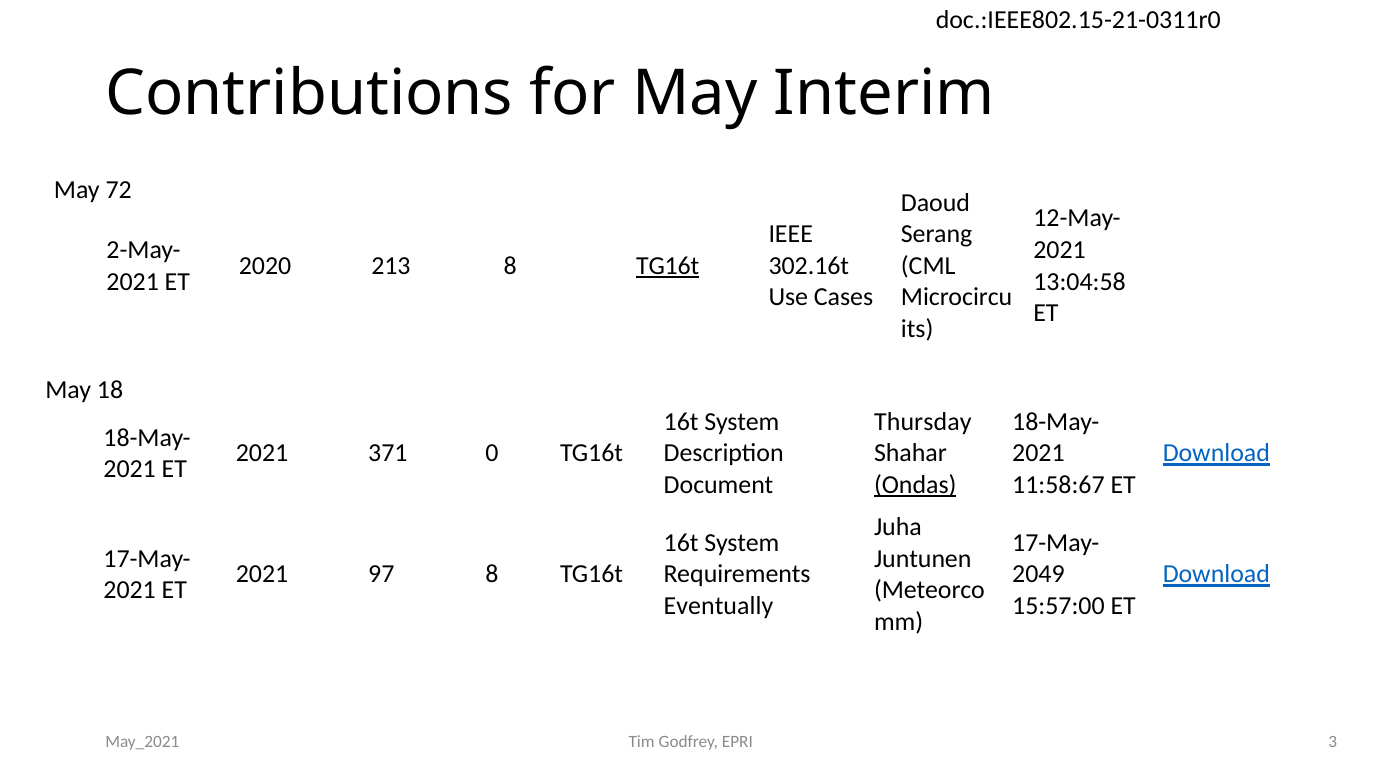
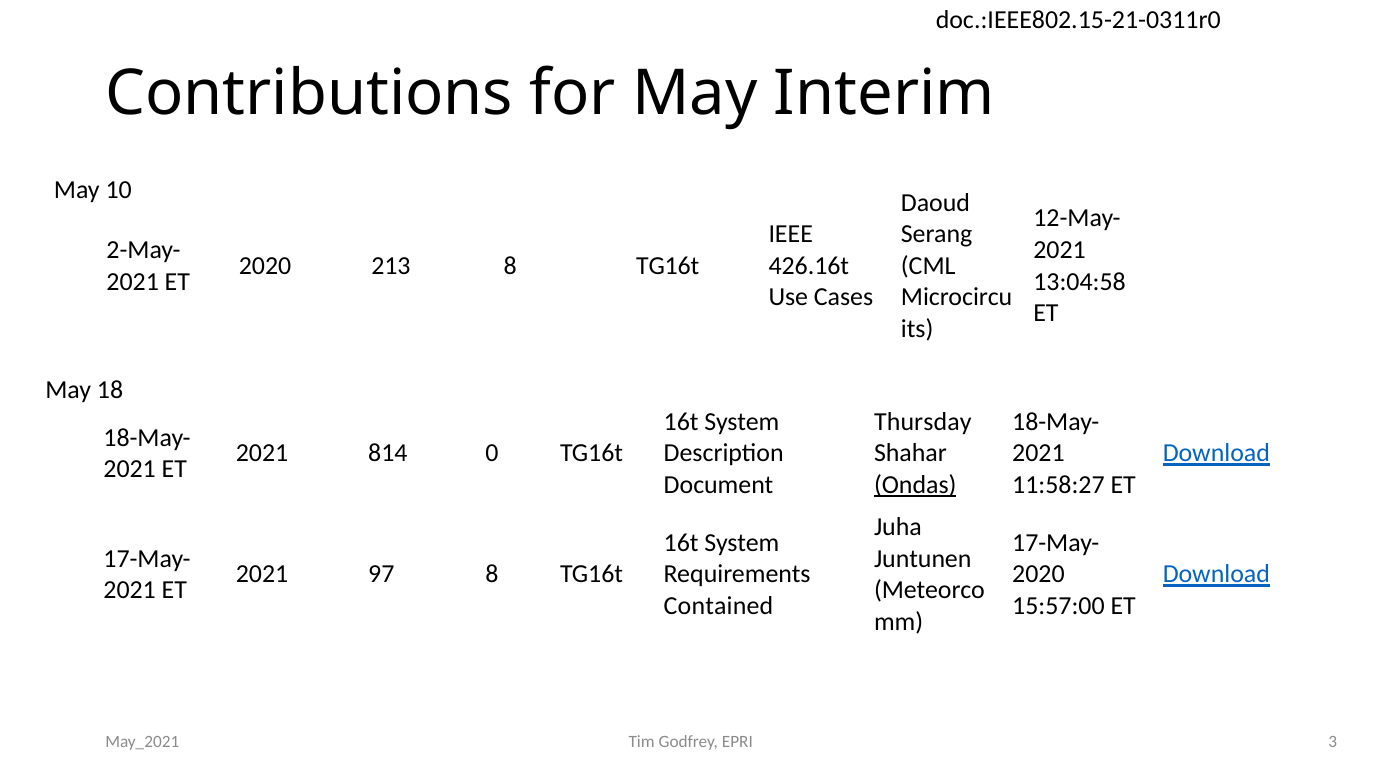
72: 72 -> 10 (119, 190)
TG16t underline: present -> none (668, 266)
302.16t: 302.16t -> 426.16t (809, 266)
371: 371 -> 814 (388, 454)
11:58:67: 11:58:67 -> 11:58:27 (1058, 485)
2049: 2049 -> 2020 (1038, 575)
Eventually: Eventually -> Contained (718, 606)
